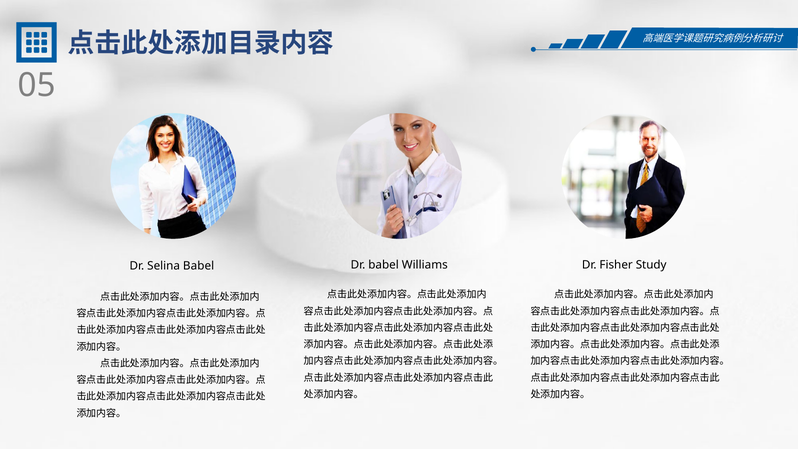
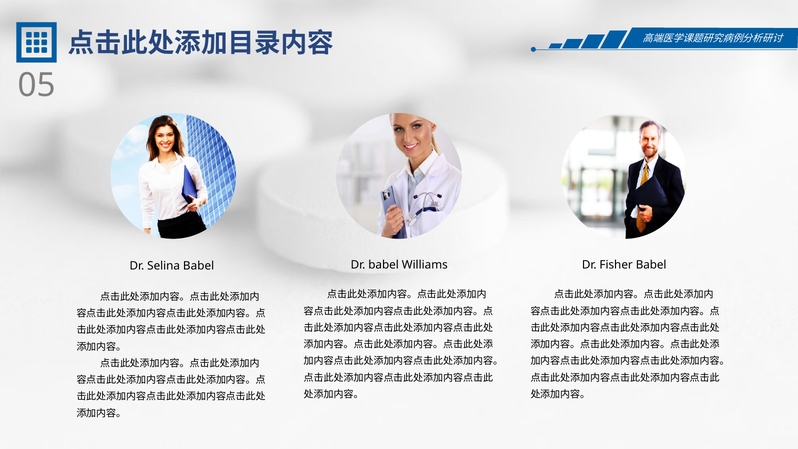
Fisher Study: Study -> Babel (651, 265)
